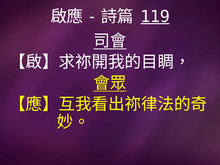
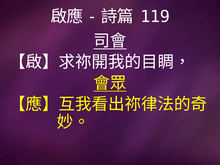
119 underline: present -> none (155, 17)
